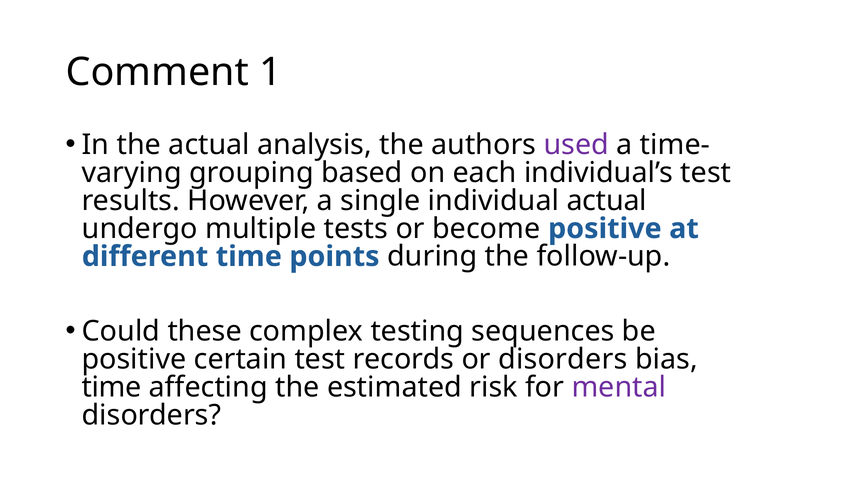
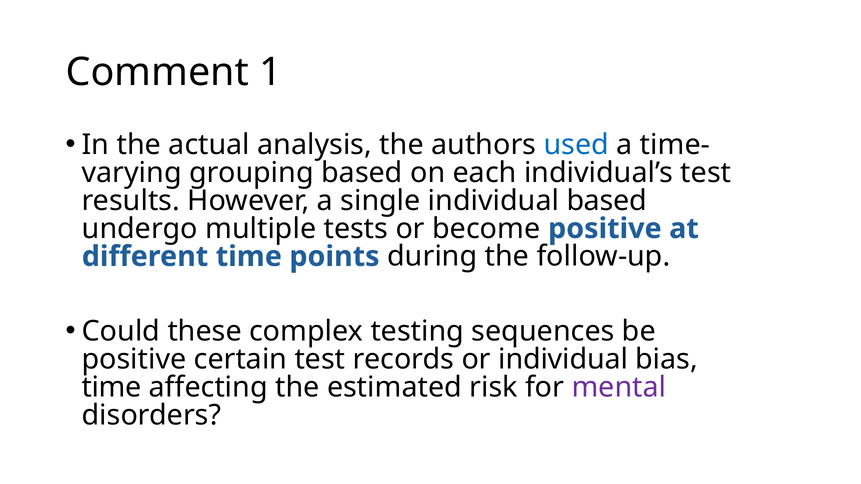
used colour: purple -> blue (576, 145)
individual actual: actual -> based (607, 201)
or disorders: disorders -> individual (563, 360)
